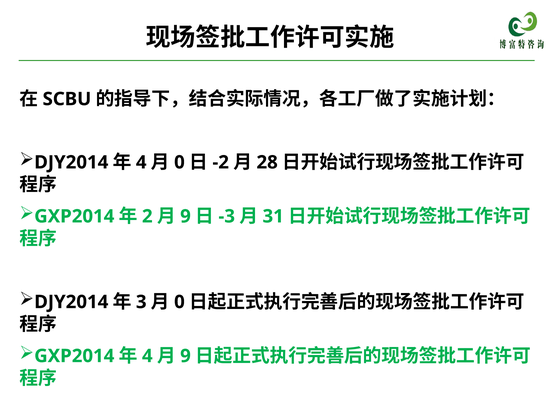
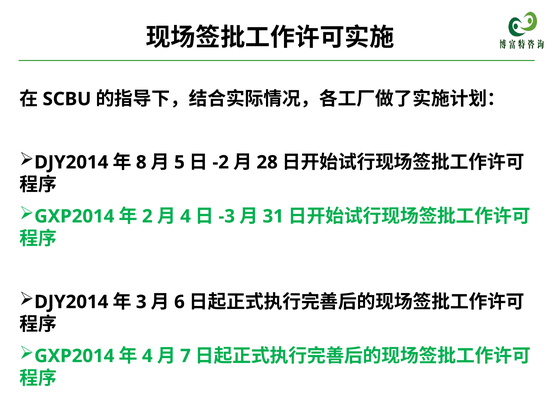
4: 4 -> 8 (141, 162)
0: 0 -> 5 (179, 162)
9: 9 -> 4 (185, 216)
0: 0 -> 6 (179, 302)
9: 9 -> 7 (185, 356)
